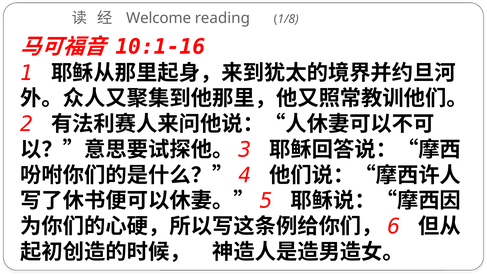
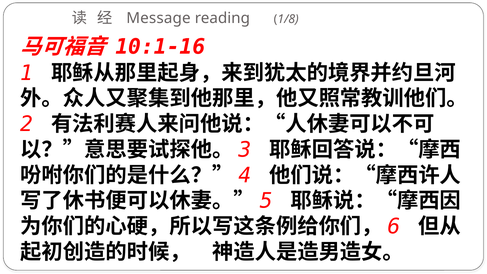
Welcome: Welcome -> Message (158, 18)
